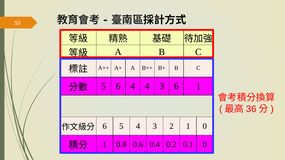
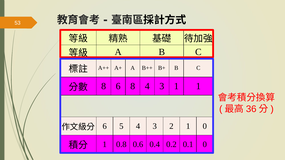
5: 5 -> 8 (104, 86)
6 4: 4 -> 8 (133, 86)
3 6: 6 -> 1 (176, 86)
